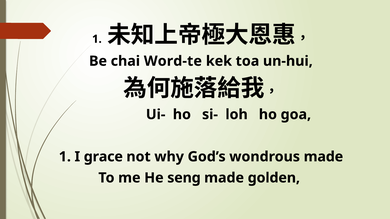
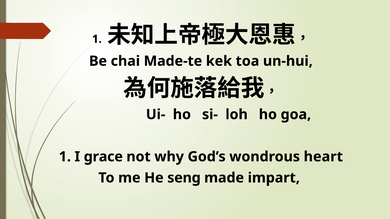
Word-te: Word-te -> Made-te (173, 61)
wondrous made: made -> heart (323, 157)
golden: golden -> impart (274, 178)
